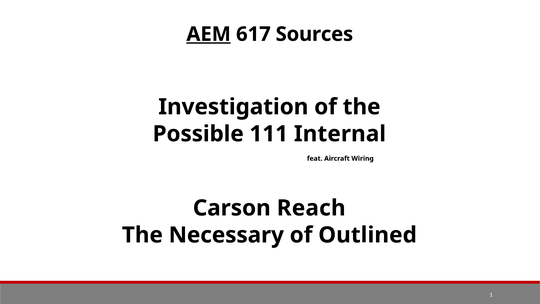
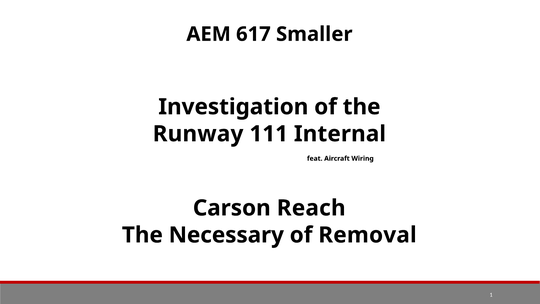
AEM underline: present -> none (209, 34)
Sources: Sources -> Smaller (314, 34)
Possible: Possible -> Runway (198, 134)
Outlined: Outlined -> Removal (368, 235)
